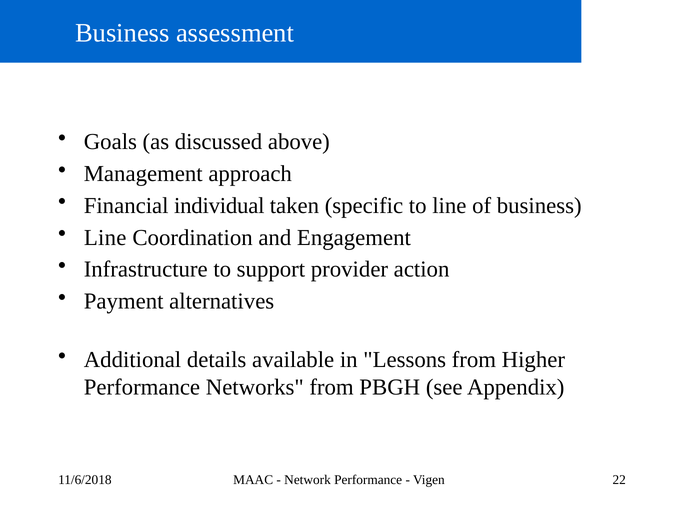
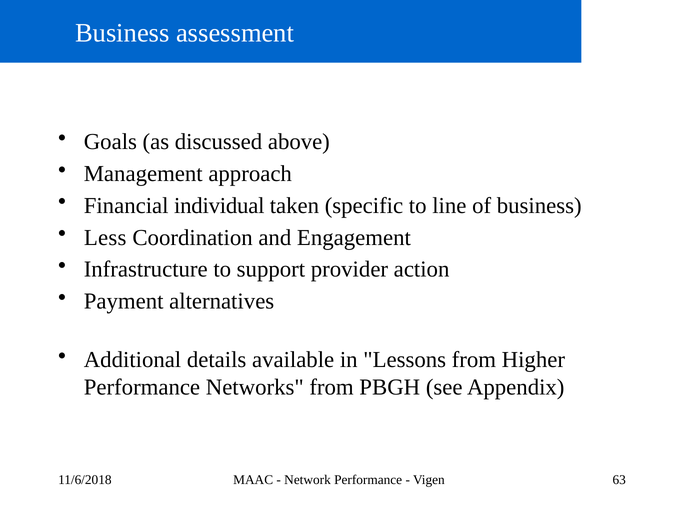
Line: Line -> Less (105, 238)
22: 22 -> 63 (619, 480)
